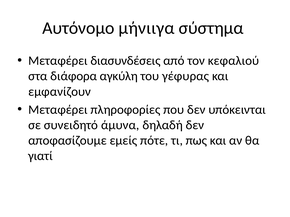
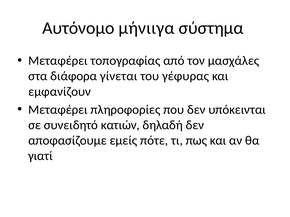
διασυνδέσεις: διασυνδέσεις -> τοπογραφίας (125, 61)
κεφαλιού: κεφαλιού -> μασχάλες (234, 61)
αγκύλη: αγκύλη -> γίνεται (119, 76)
άμυνα: άμυνα -> κατιών (120, 125)
